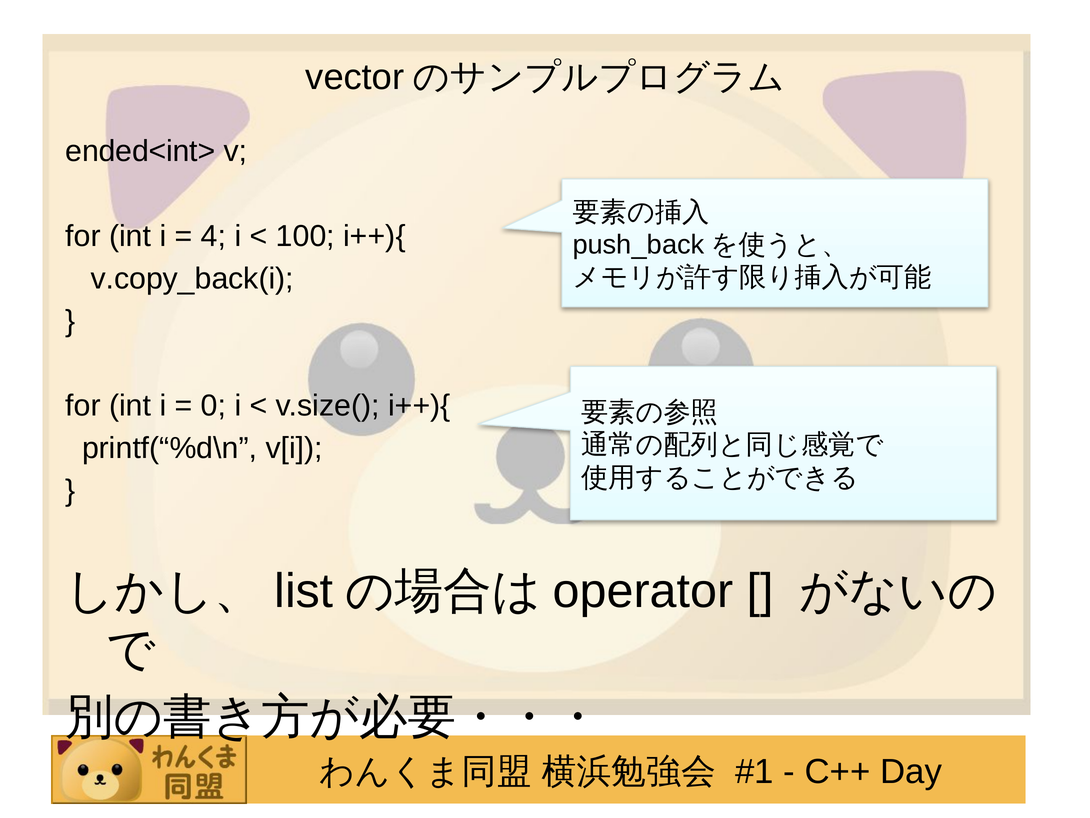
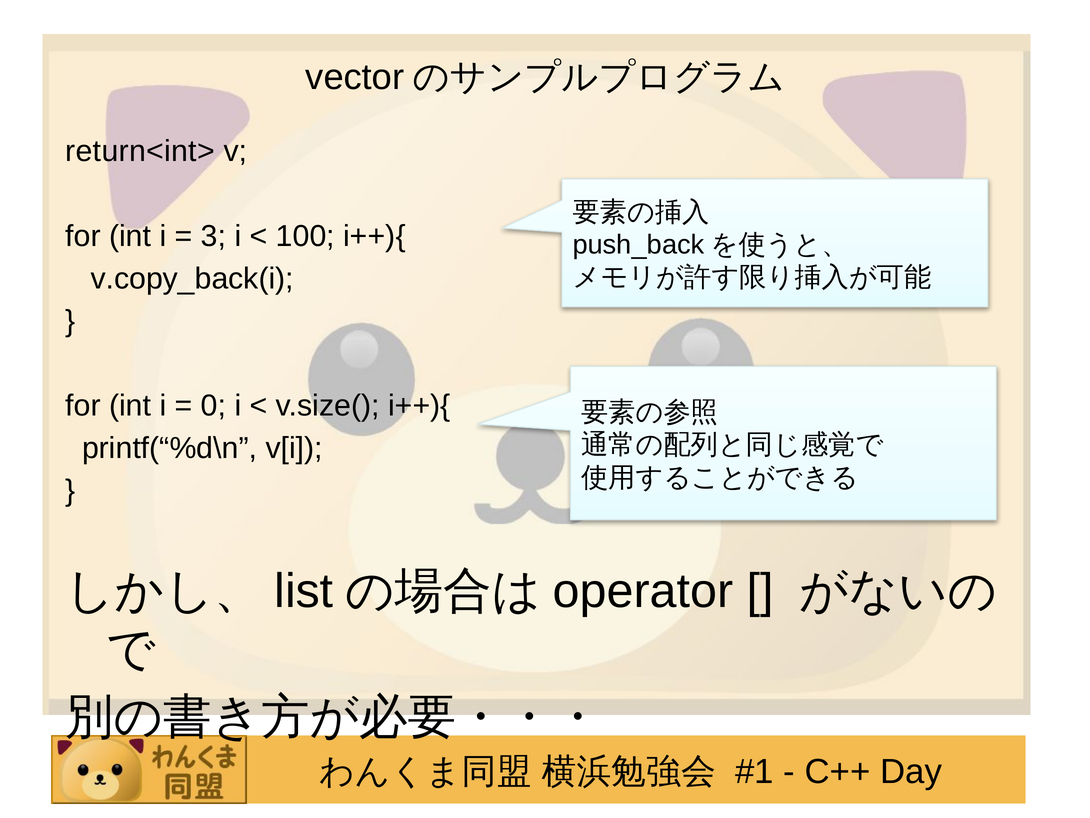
ended<int>: ended<int> -> return<int> (140, 151)
4: 4 -> 3 (214, 236)
